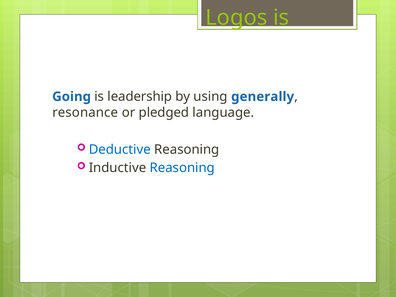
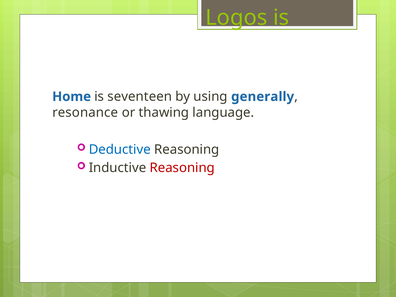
Going: Going -> Home (72, 97)
leadership: leadership -> seventeen (140, 97)
pledged: pledged -> thawing (164, 112)
Reasoning colour: blue -> red (182, 168)
